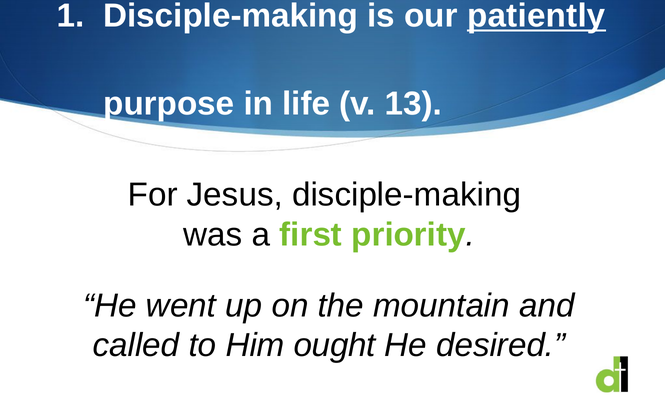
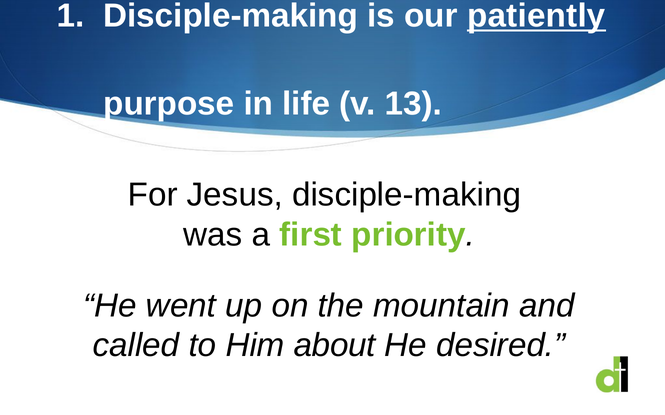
ought: ought -> about (335, 346)
